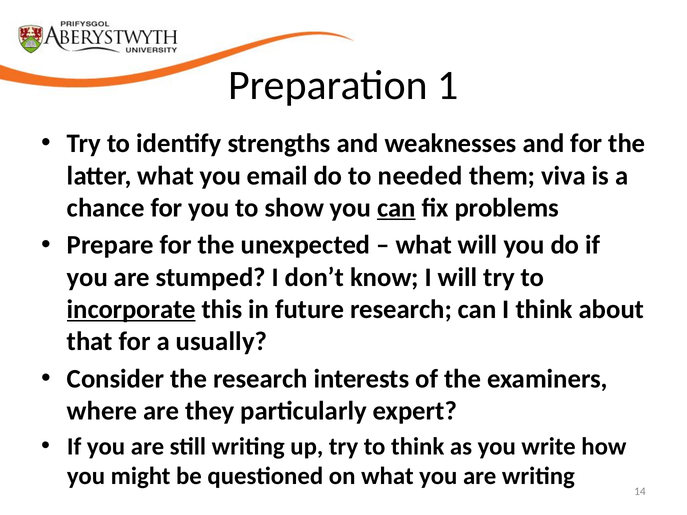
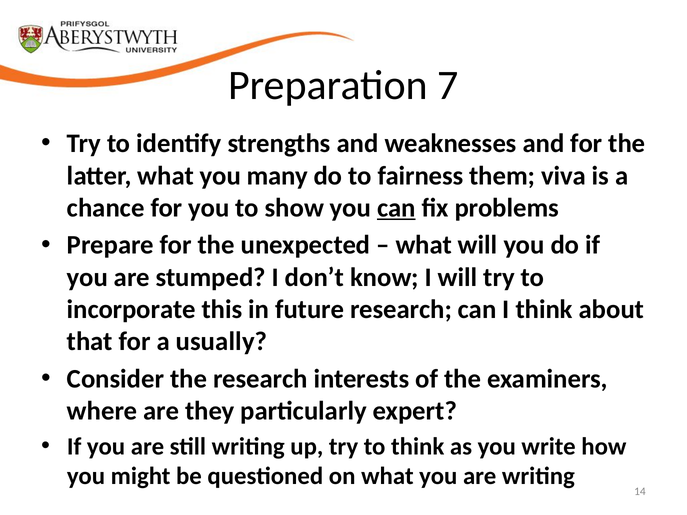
1: 1 -> 7 (448, 85)
email: email -> many (277, 176)
needed: needed -> fairness (420, 176)
incorporate underline: present -> none (131, 309)
